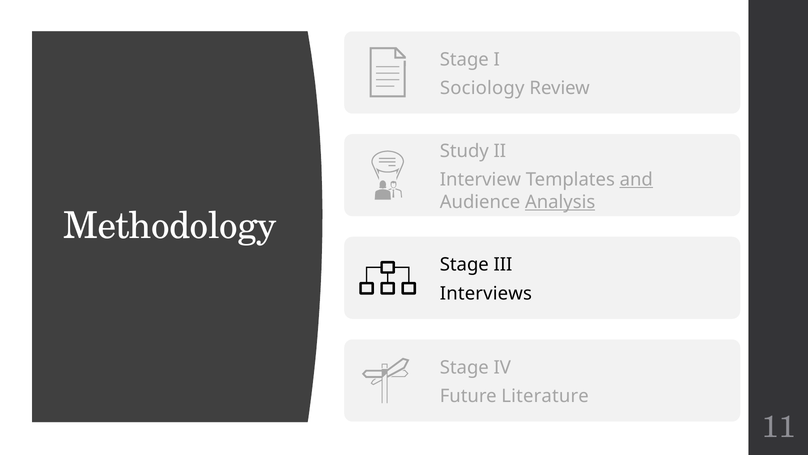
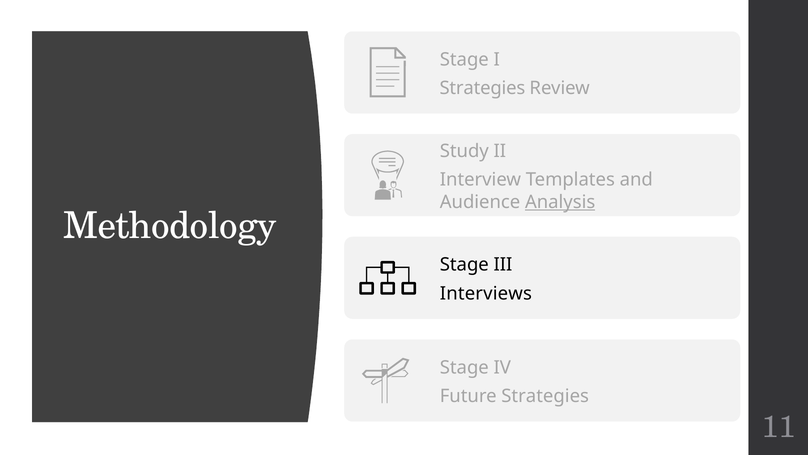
Sociology: Sociology -> Strategies (482, 88)
and underline: present -> none (636, 180)
Future Literature: Literature -> Strategies (545, 396)
